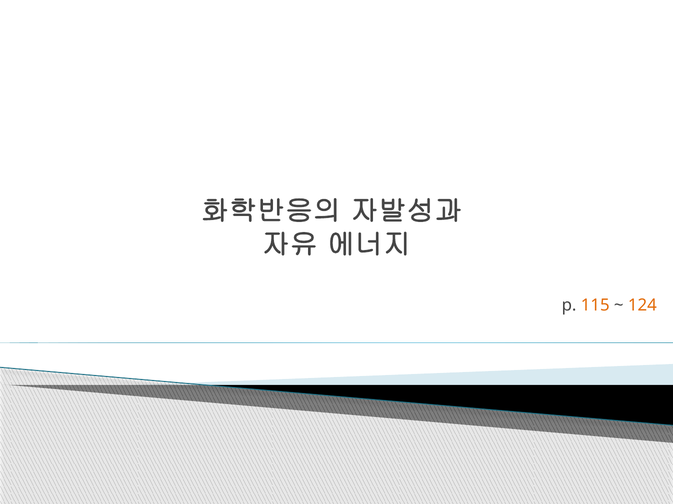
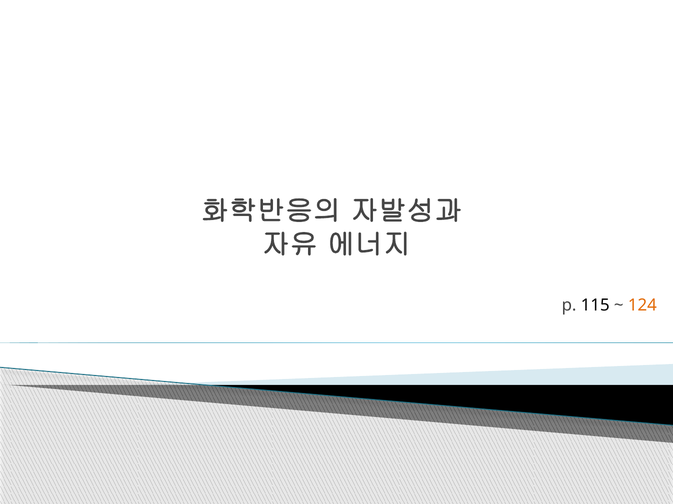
115 colour: orange -> black (595, 306)
